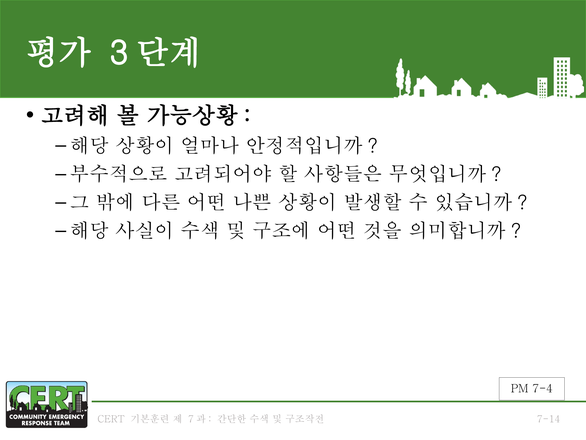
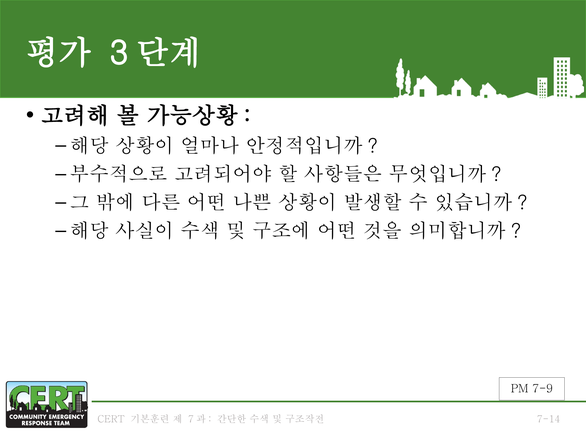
7-4: 7-4 -> 7-9 (543, 388)
